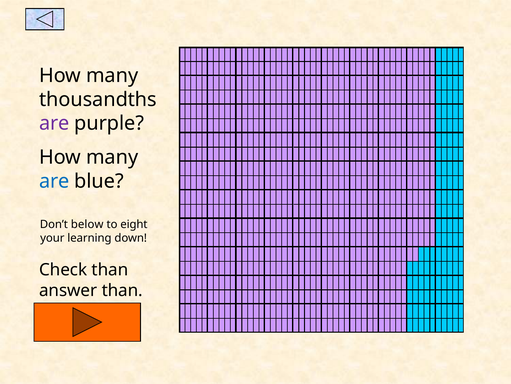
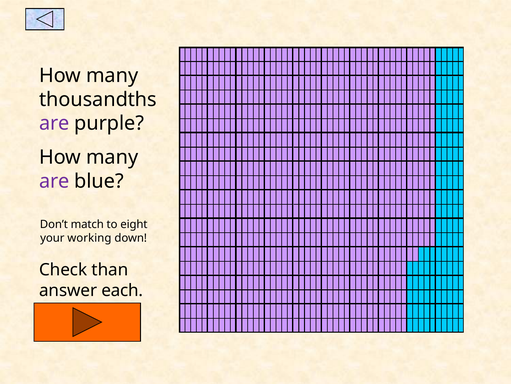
are colour: blue -> purple (54, 181)
below: below -> match (87, 224)
learning: learning -> working (89, 238)
answer than: than -> each (122, 290)
